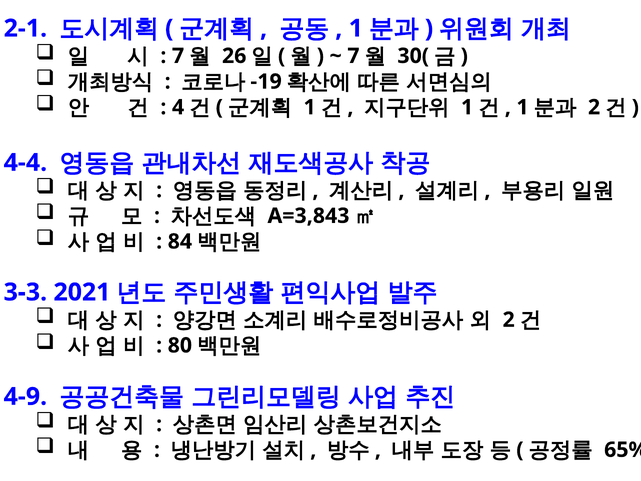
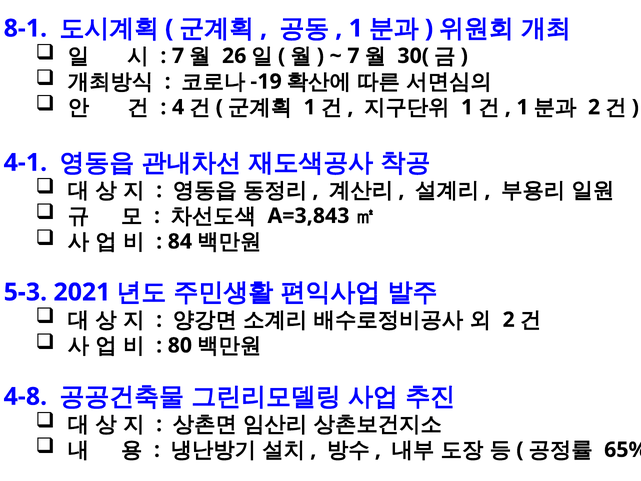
2-1: 2-1 -> 8-1 (25, 28)
4-4: 4-4 -> 4-1 (25, 163)
3-3: 3-3 -> 5-3 (25, 292)
4-9: 4-9 -> 4-8 (25, 396)
